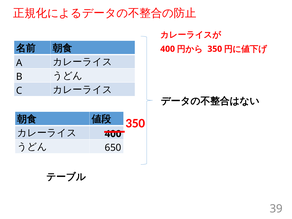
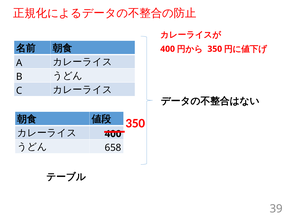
650: 650 -> 658 (113, 148)
